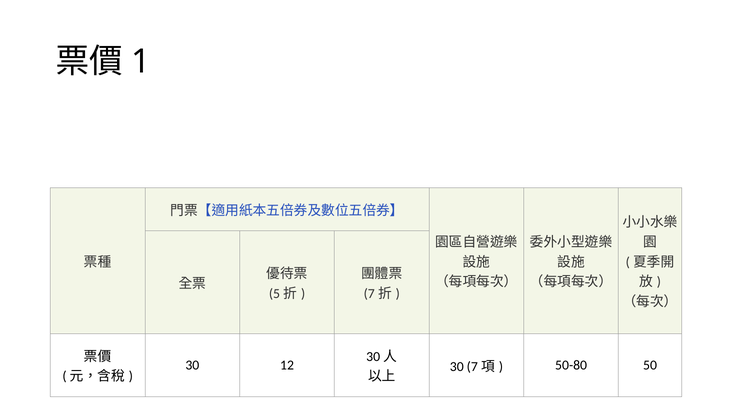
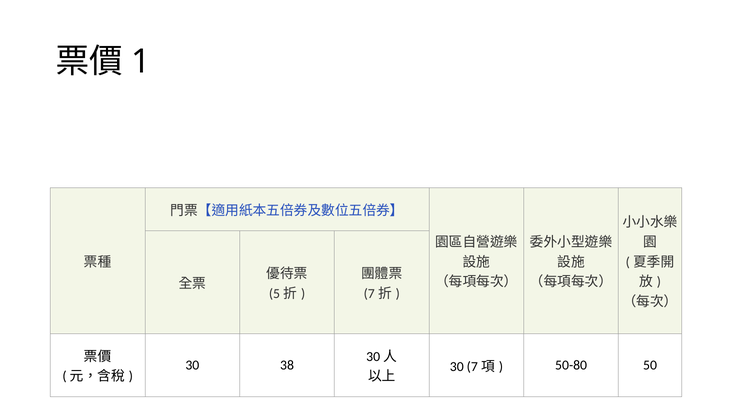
12: 12 -> 38 (287, 365)
